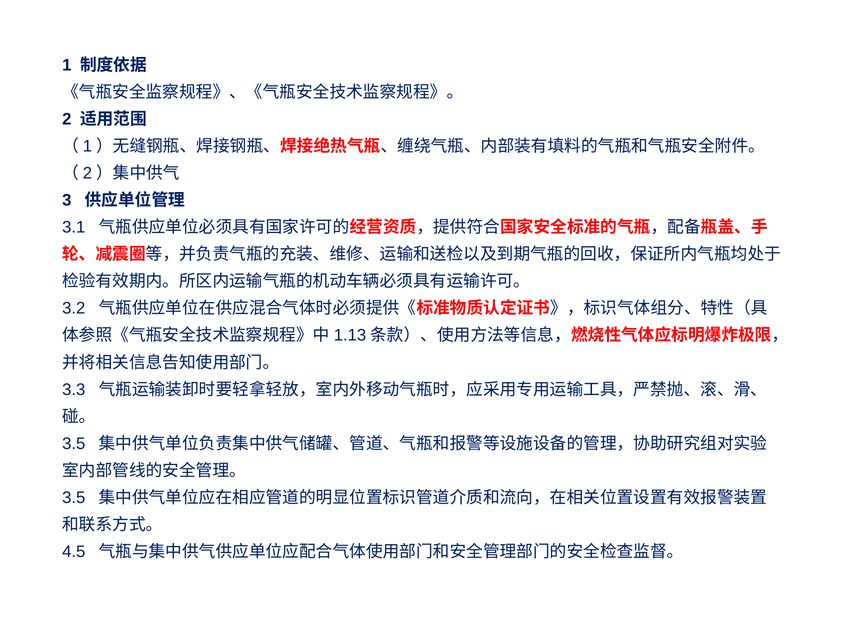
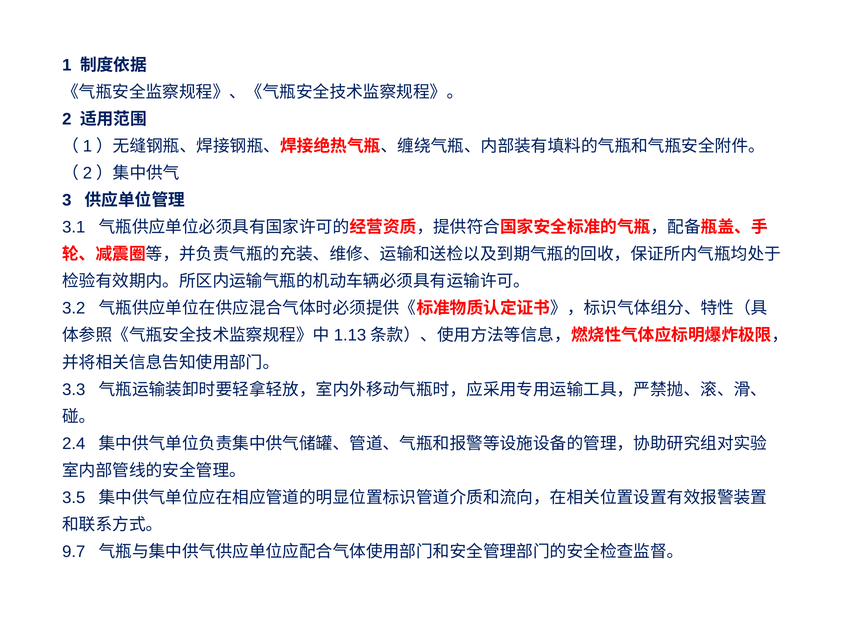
3.5: 3.5 -> 2.4 (74, 443)
4.5: 4.5 -> 9.7 (74, 551)
